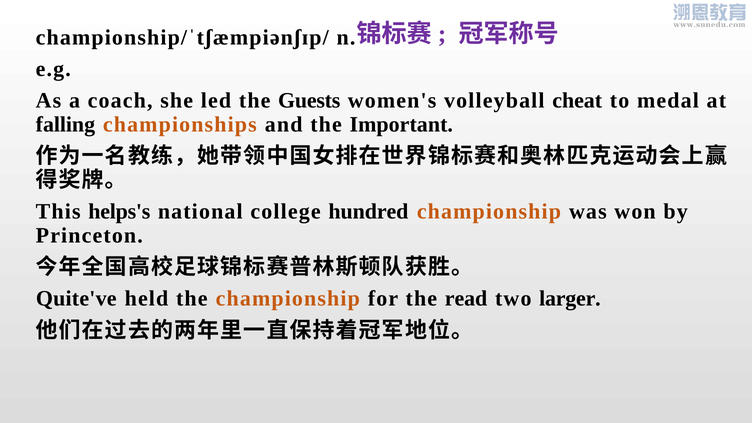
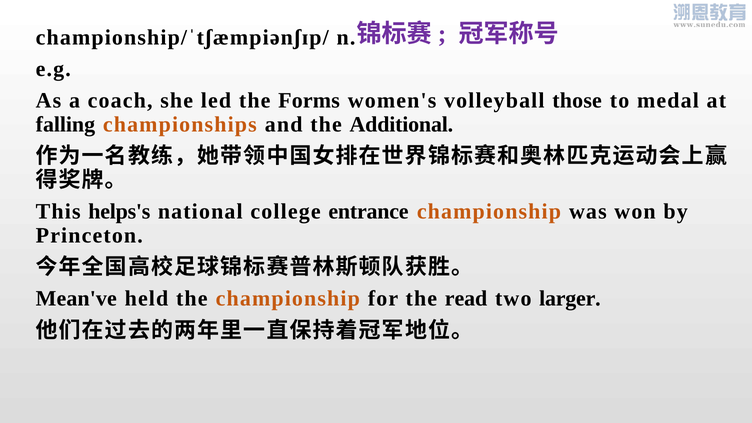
Guests: Guests -> Forms (309, 101)
cheat: cheat -> those (577, 101)
Important: Important -> Additional (401, 125)
hundred: hundred -> entrance (369, 212)
Quite've: Quite've -> Mean've (76, 299)
